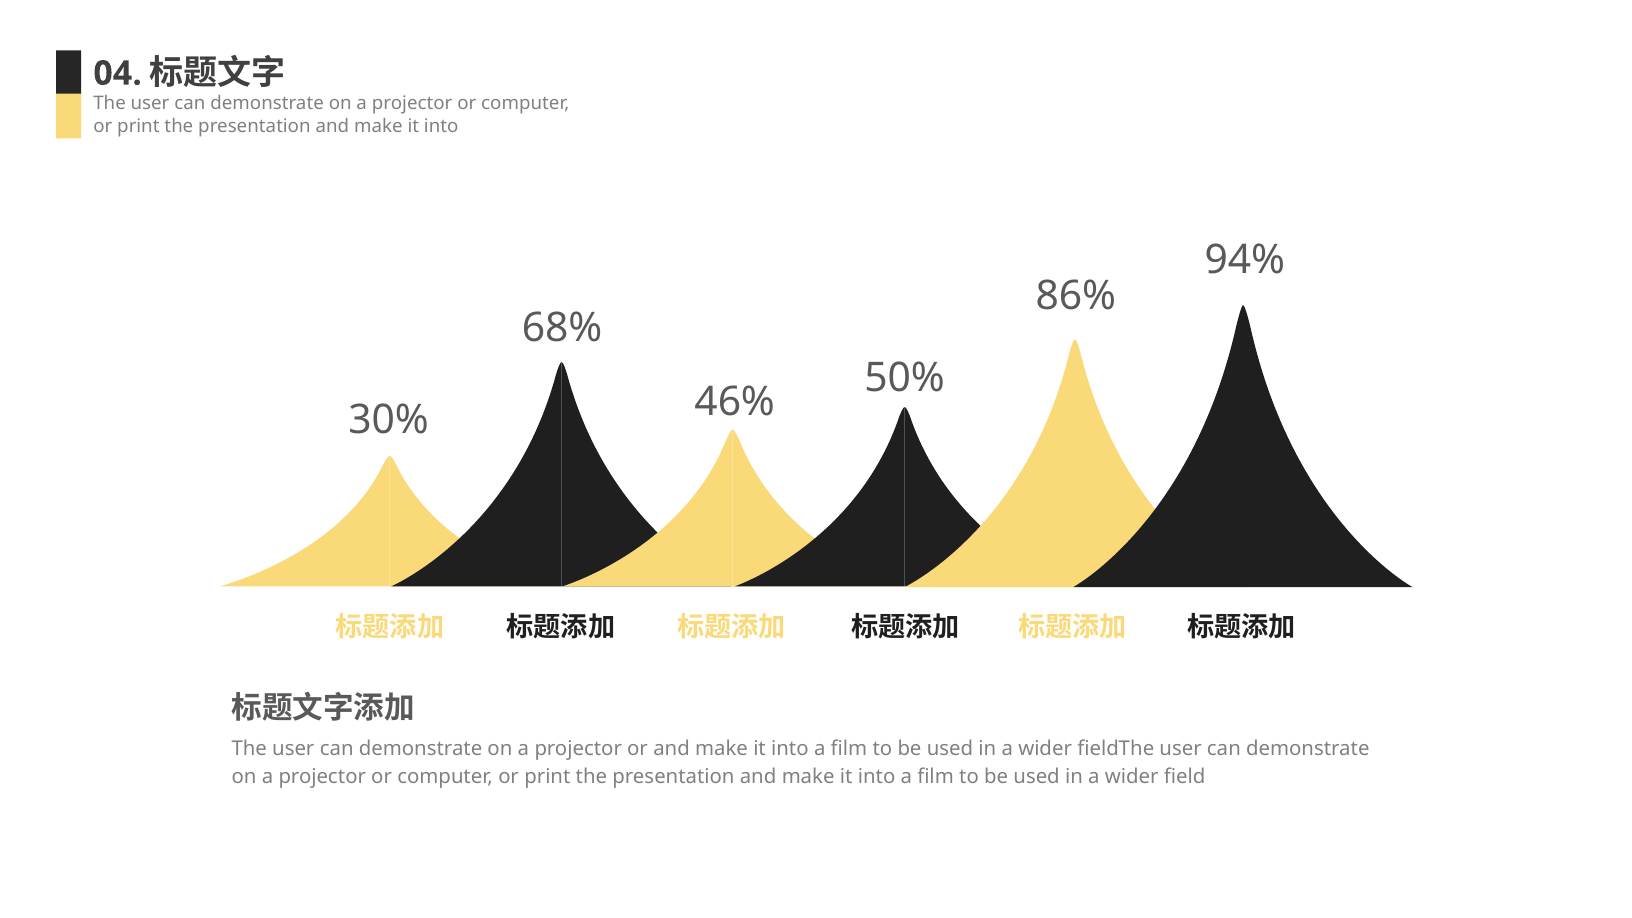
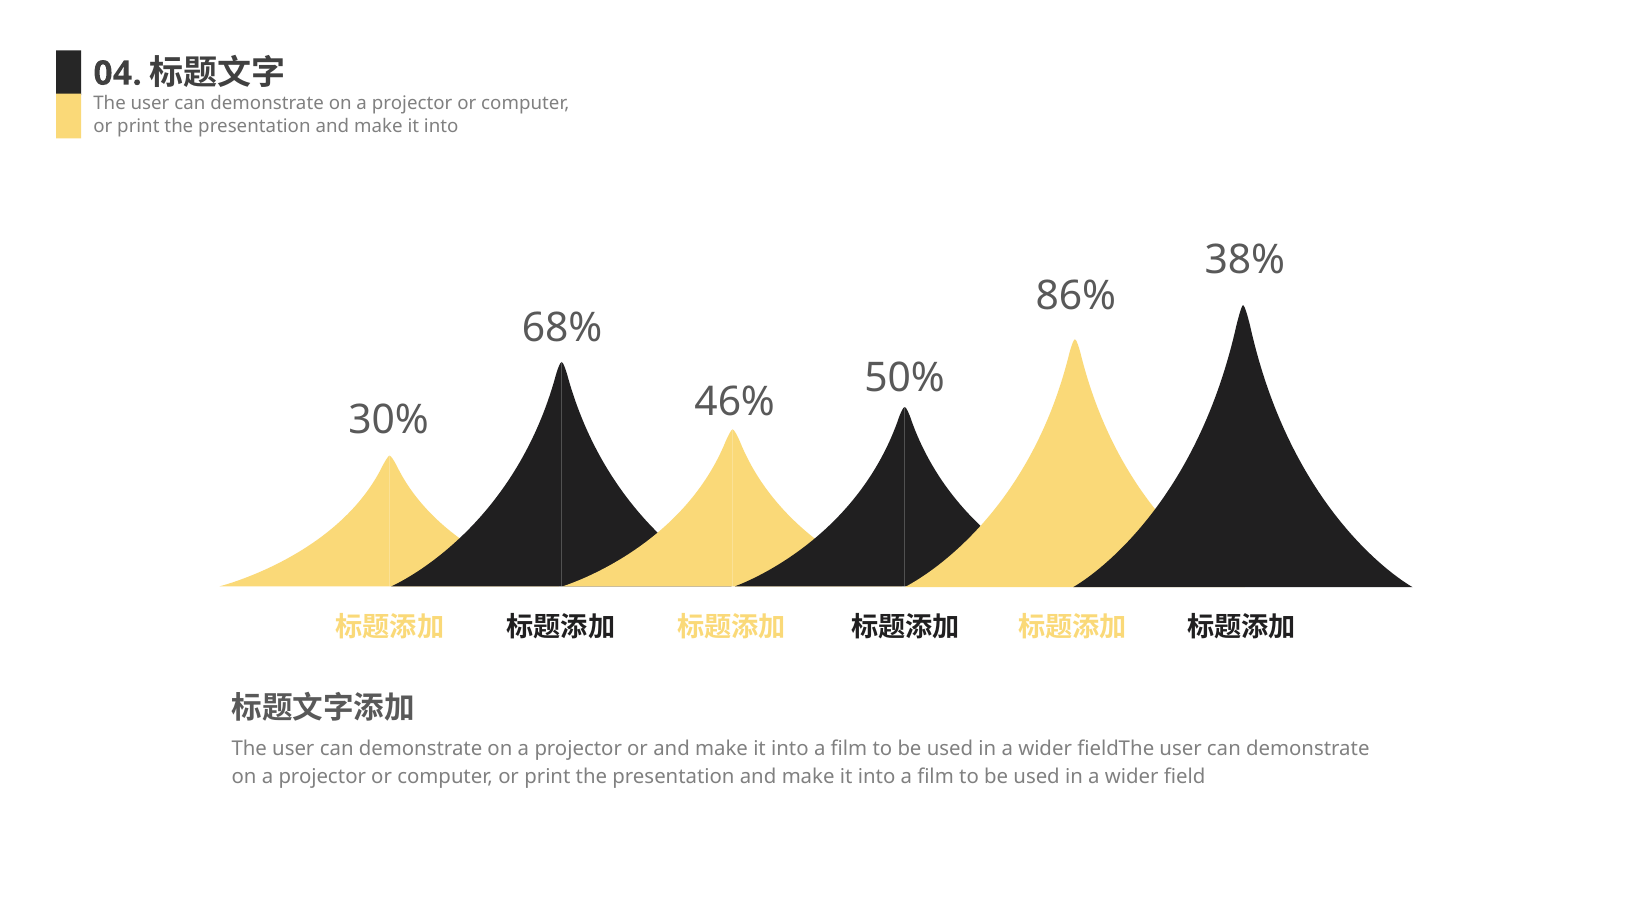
94%: 94% -> 38% (1245, 260)
